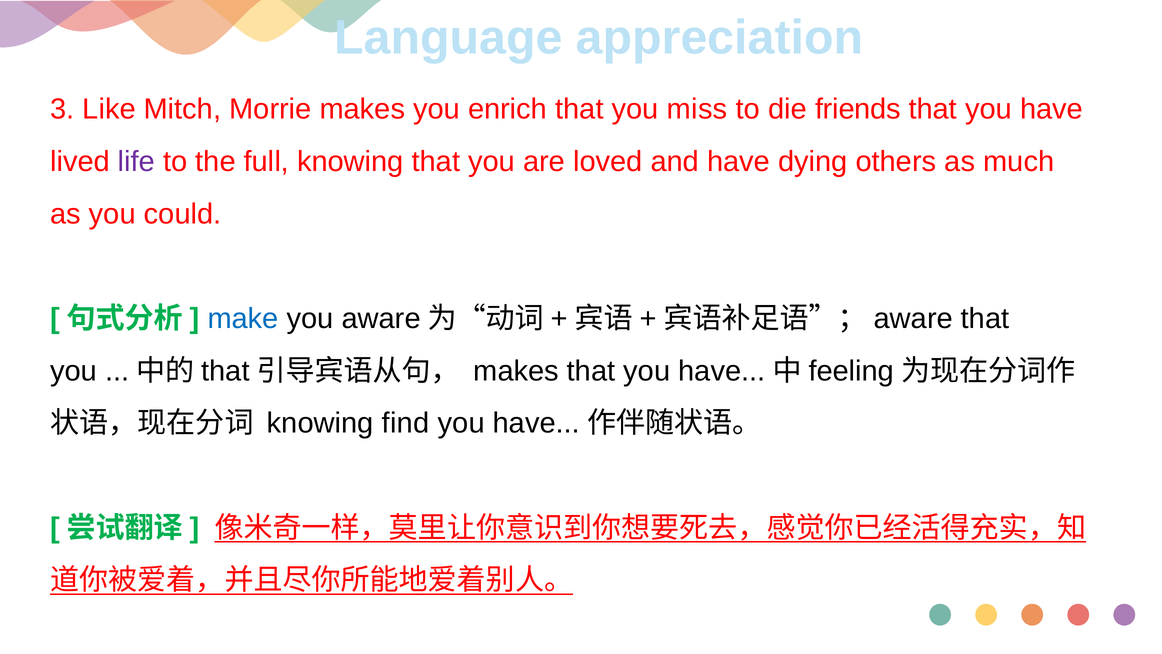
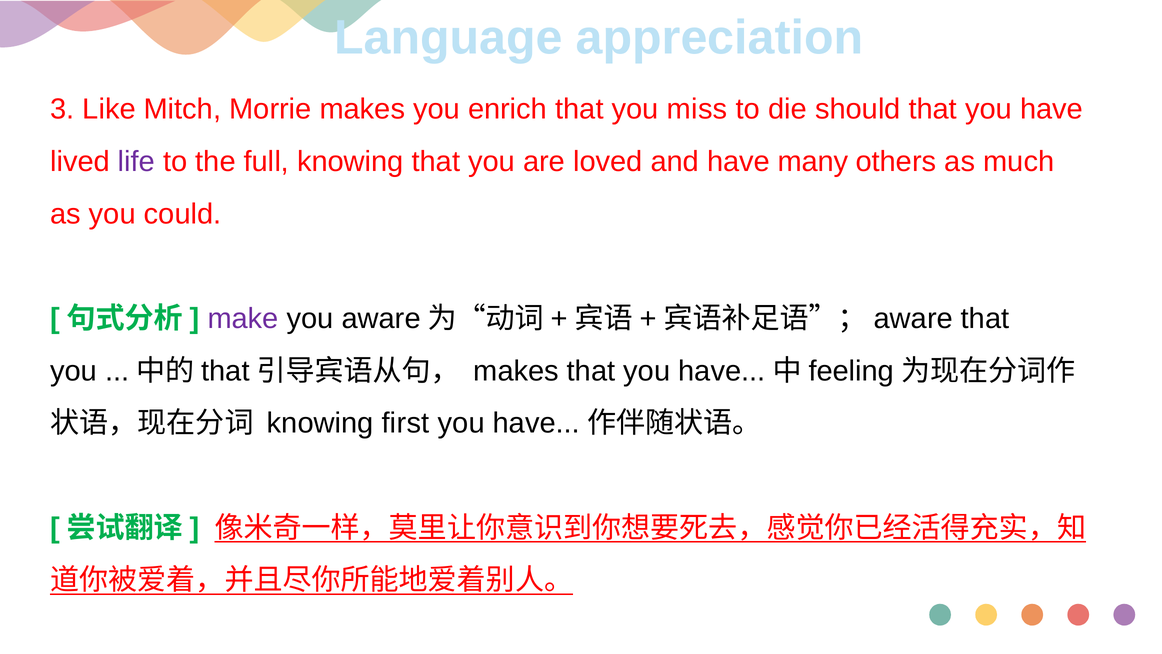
friends: friends -> should (858, 109)
dying: dying -> many (813, 162)
make colour: blue -> purple (243, 318)
find: find -> first (406, 423)
